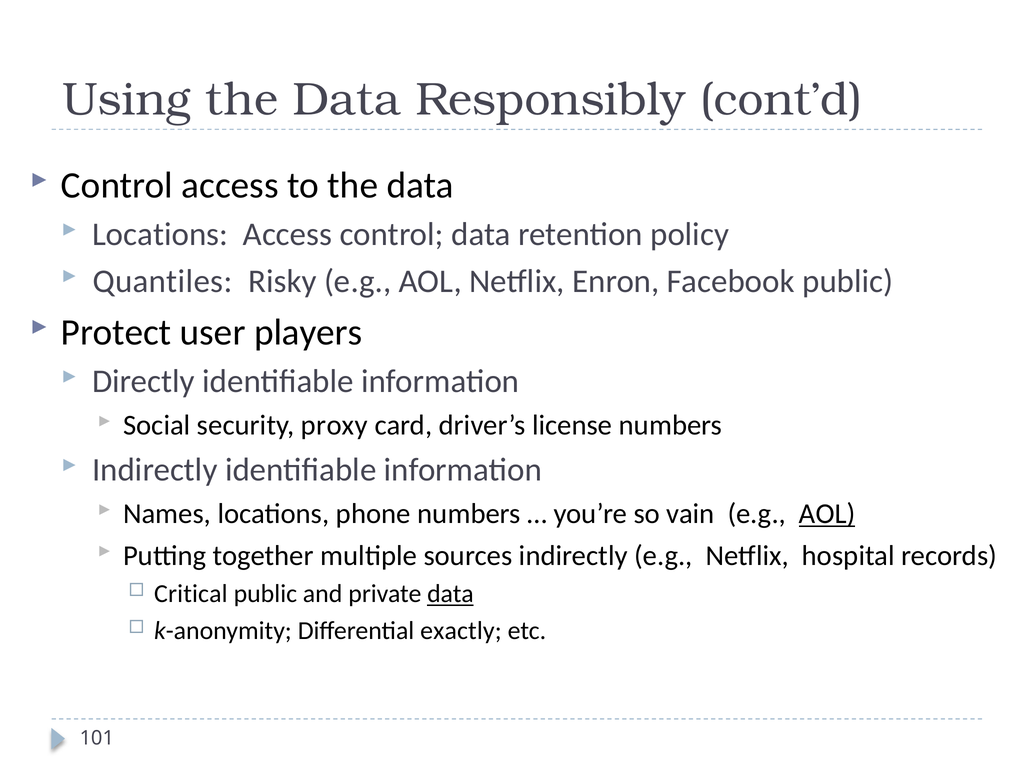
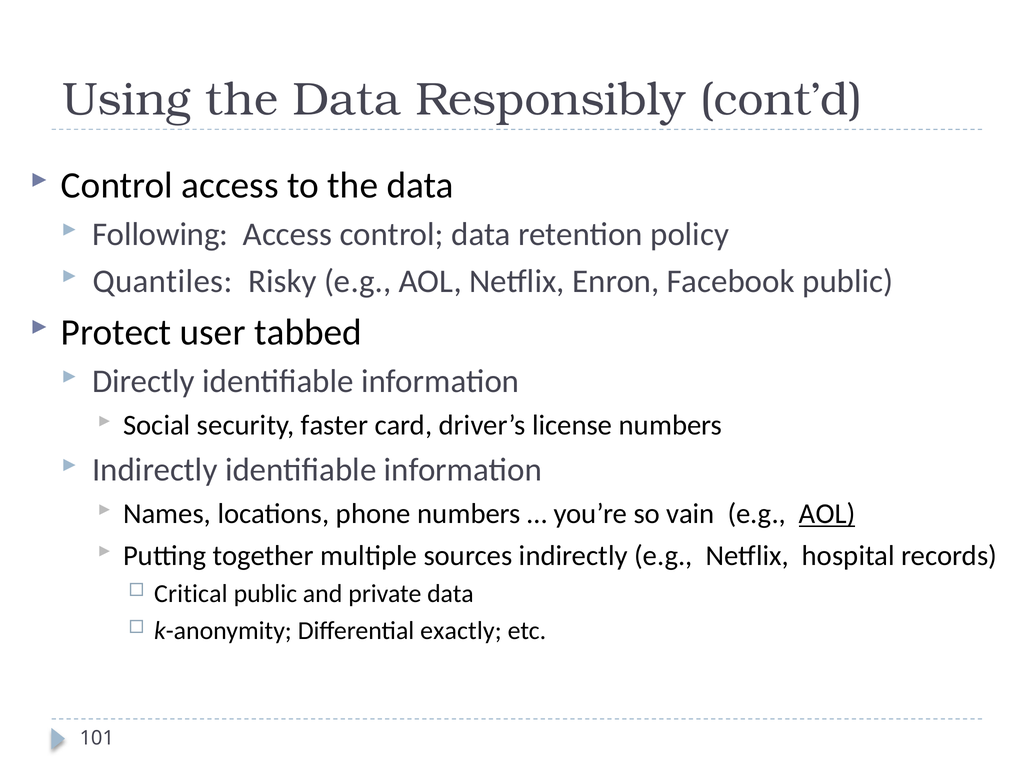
Locations: Locations -> Following (160, 234)
players: players -> tabbed (308, 332)
proxy: proxy -> faster (334, 425)
data underline: present -> none (450, 594)
